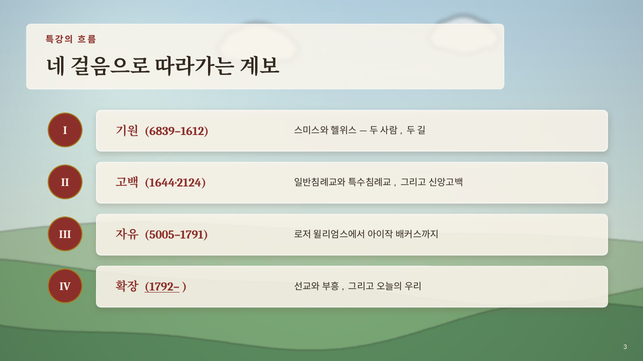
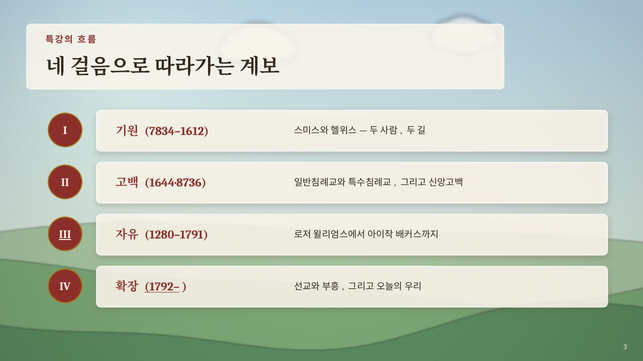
6839–1612: 6839–1612 -> 7834–1612 (177, 131)
1644·2124: 1644·2124 -> 1644·8736 (175, 183)
III underline: none -> present (65, 235)
5005–1791: 5005–1791 -> 1280–1791 (176, 235)
